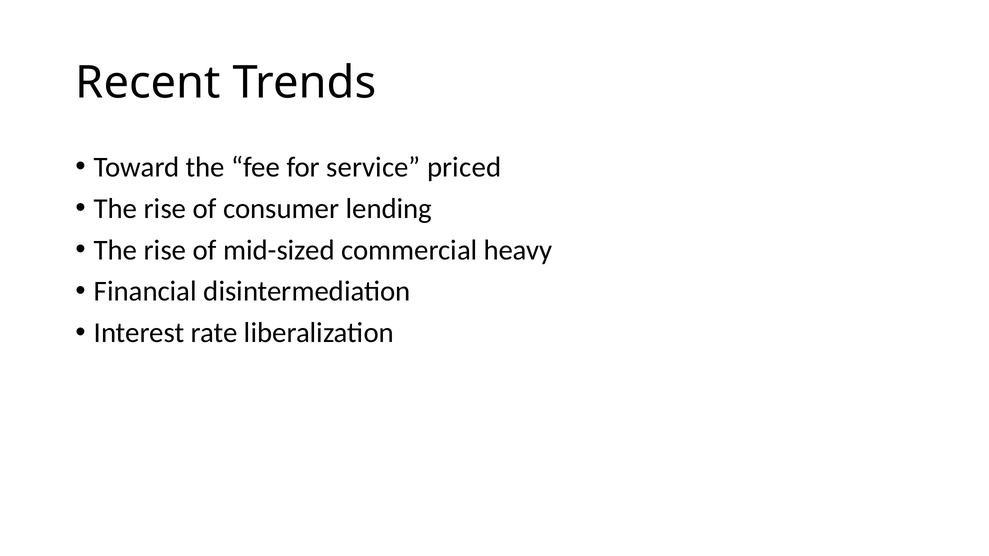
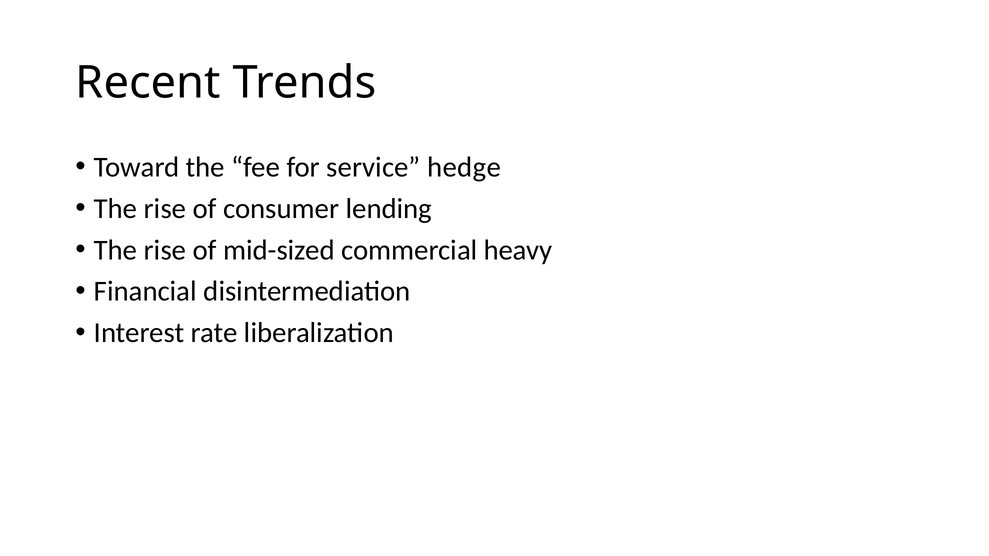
priced: priced -> hedge (464, 167)
